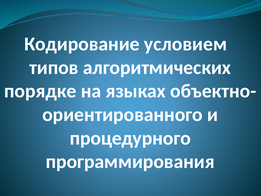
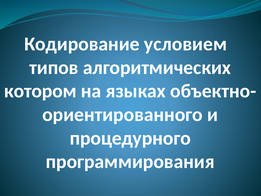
порядке: порядке -> котором (40, 91)
